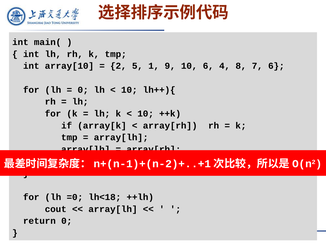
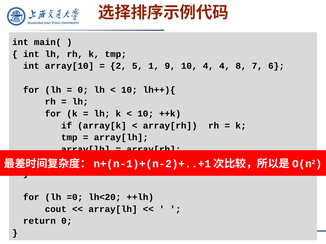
10 6: 6 -> 4 (208, 66)
lh<18: lh<18 -> lh<20 (105, 198)
